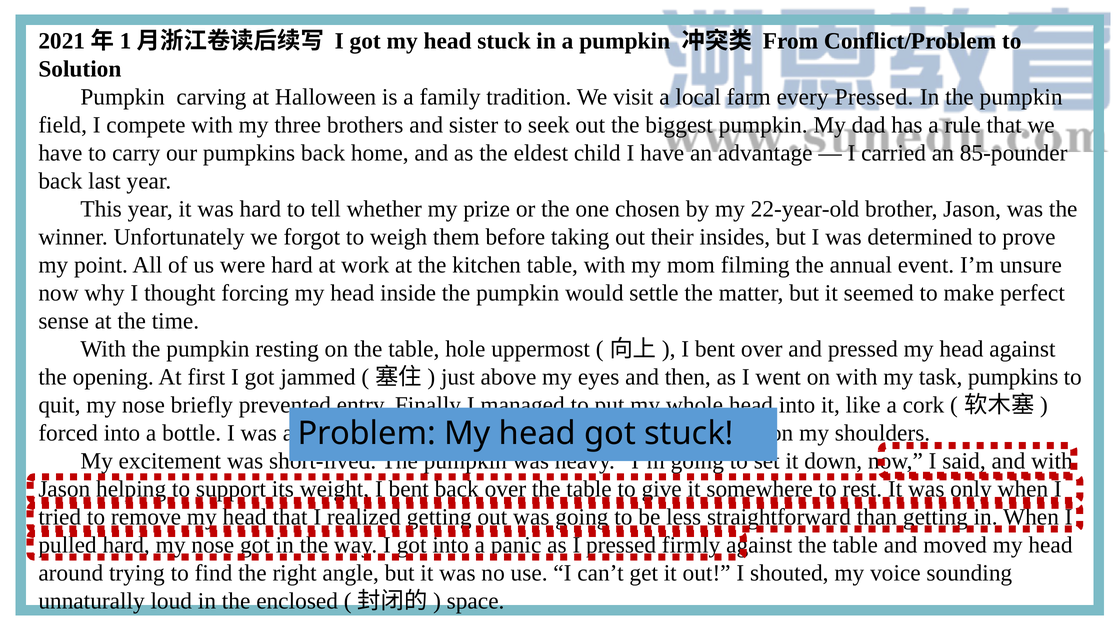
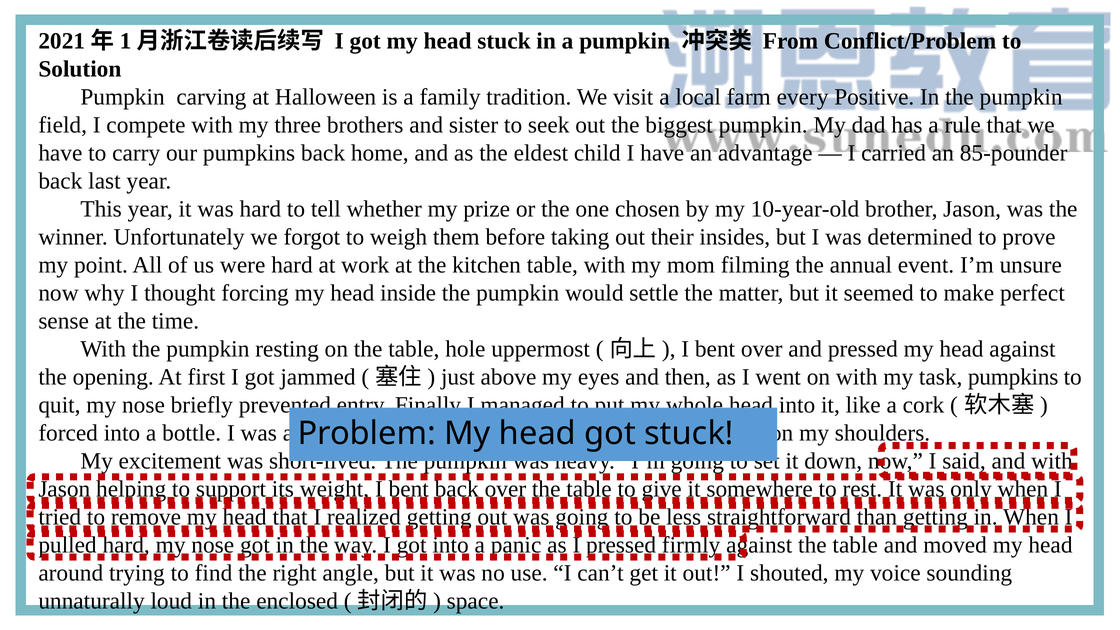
every Pressed: Pressed -> Positive (874, 97)
22-year-old: 22-year-old -> 10-year-old (805, 209)
